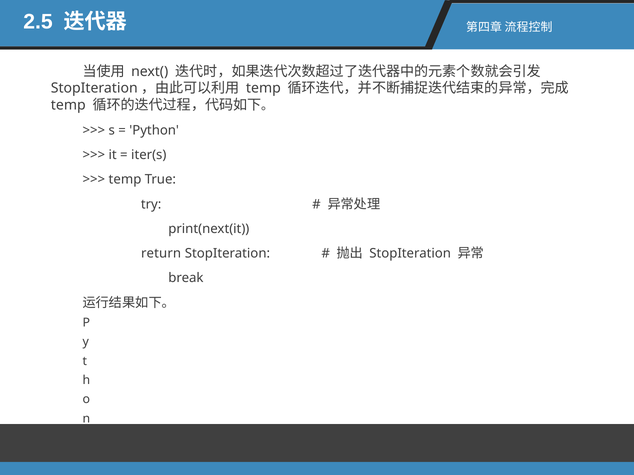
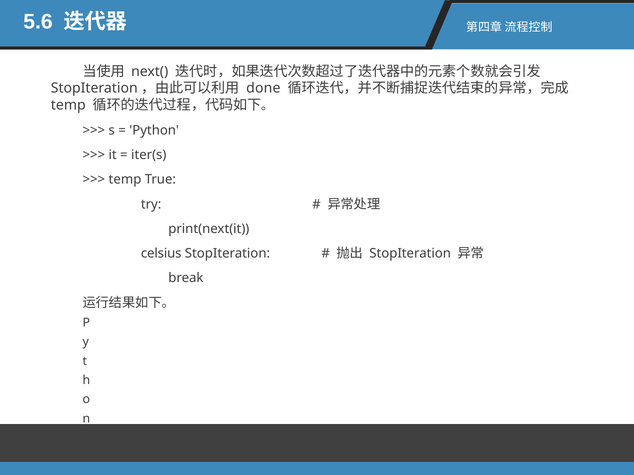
2.5: 2.5 -> 5.6 (38, 22)
temp: temp -> done (263, 88)
return: return -> celsius (161, 254)
